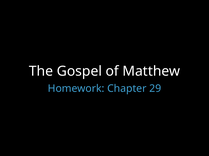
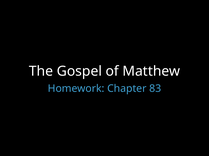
29: 29 -> 83 (155, 89)
